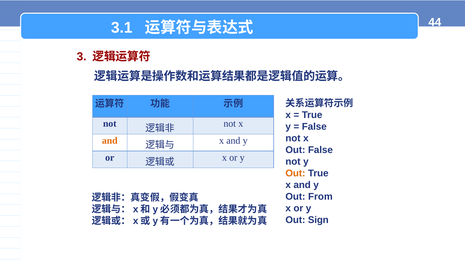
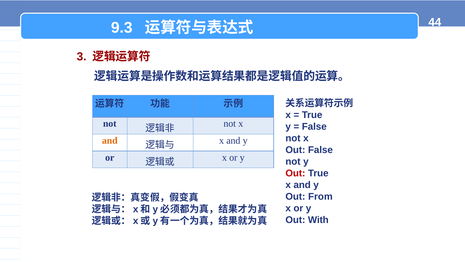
3.1: 3.1 -> 9.3 (122, 28)
Out colour: orange -> red (295, 173)
Sign: Sign -> With (318, 220)
